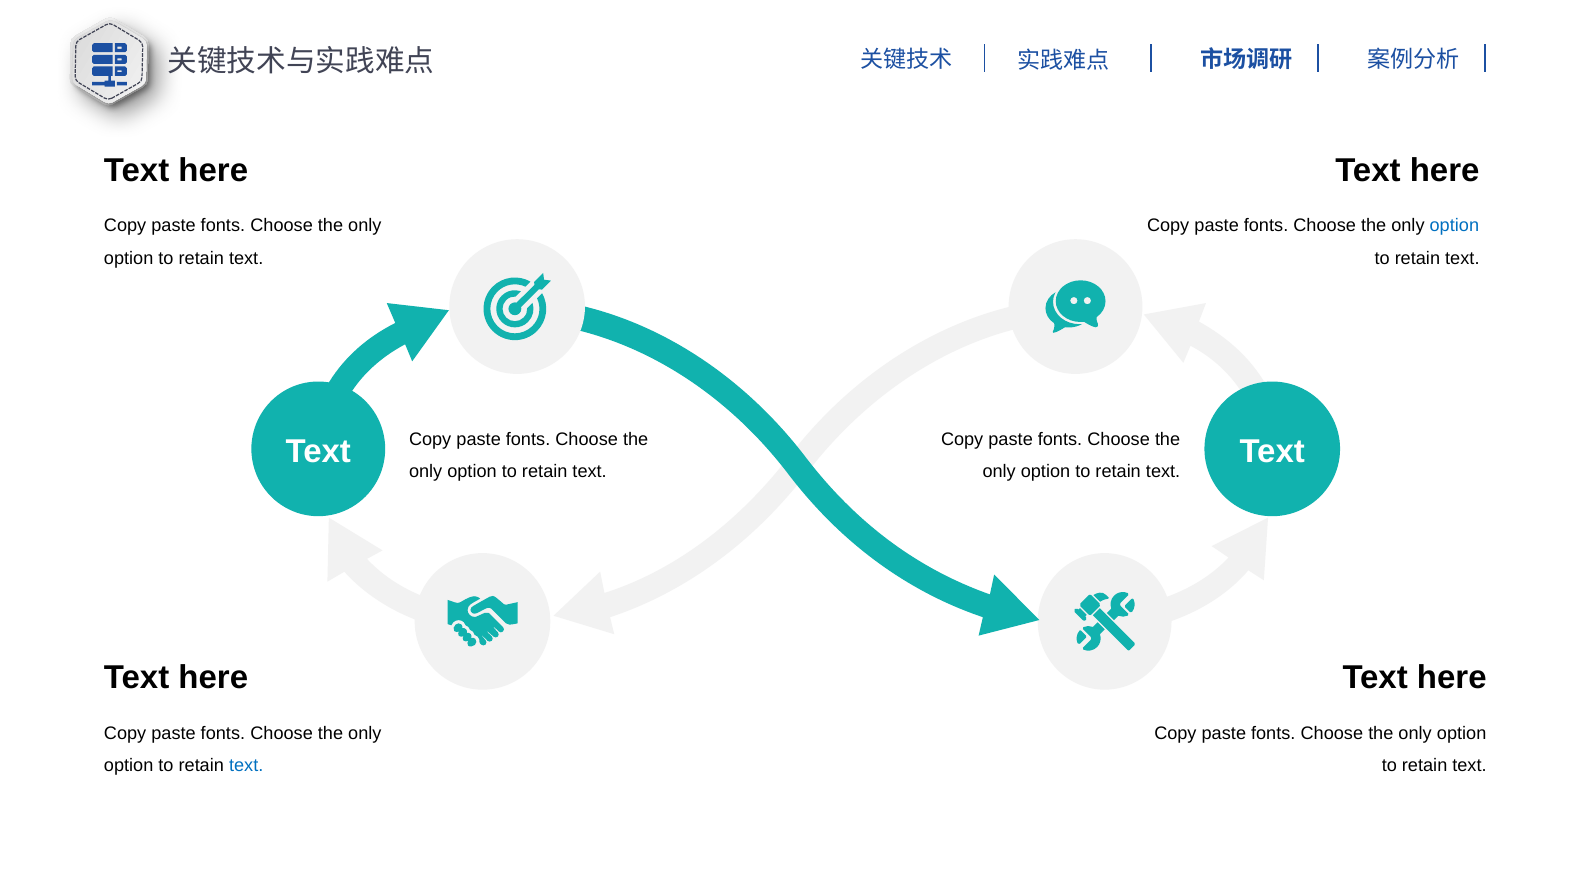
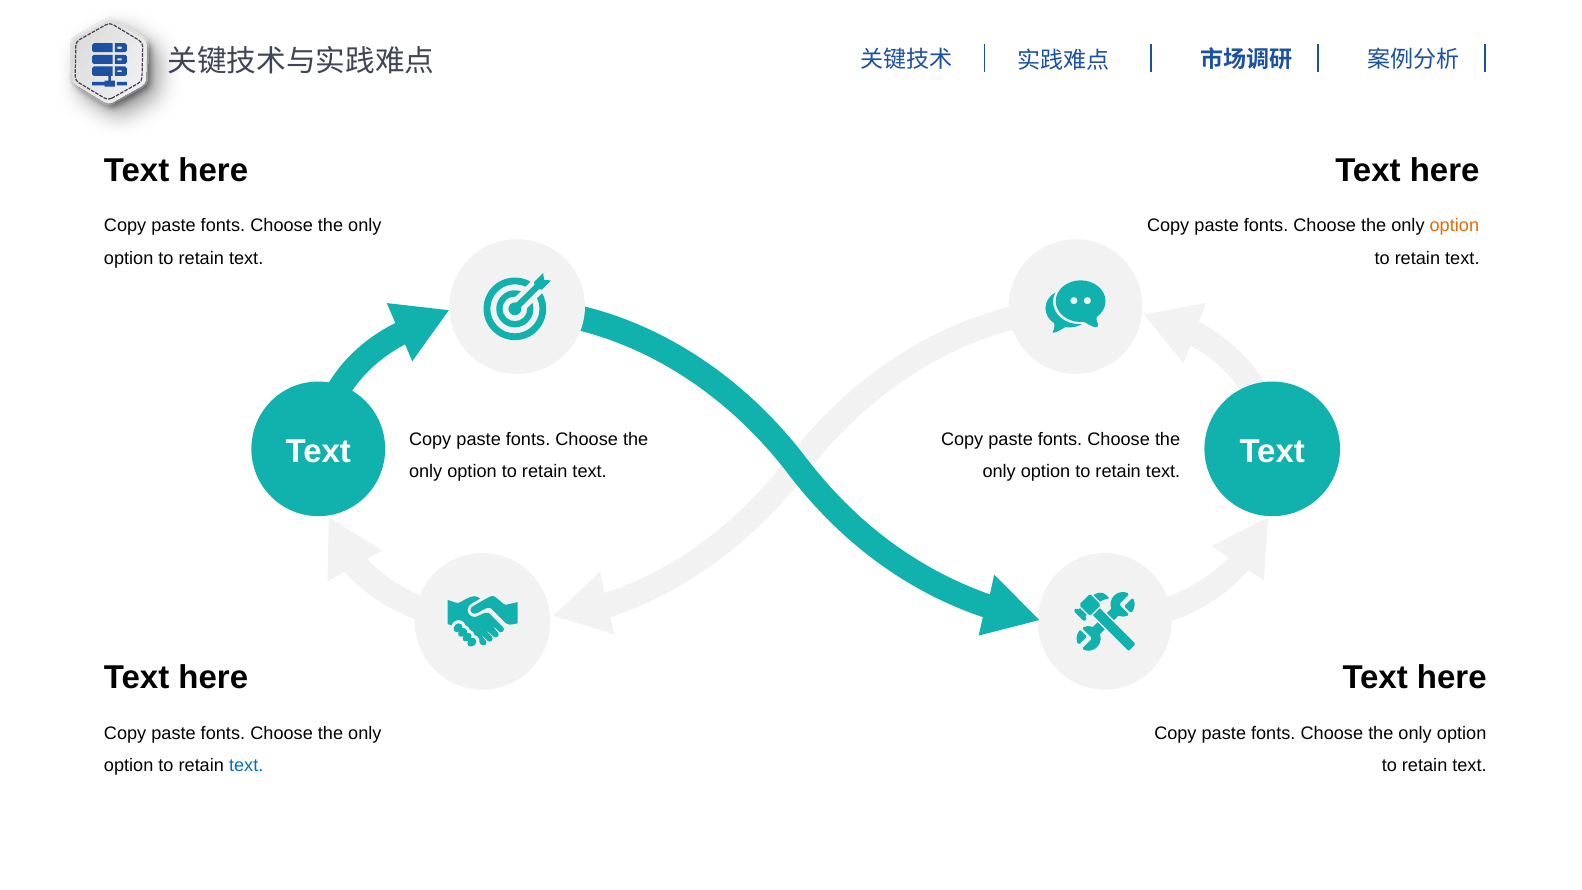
option colour: blue -> orange (1454, 226)
